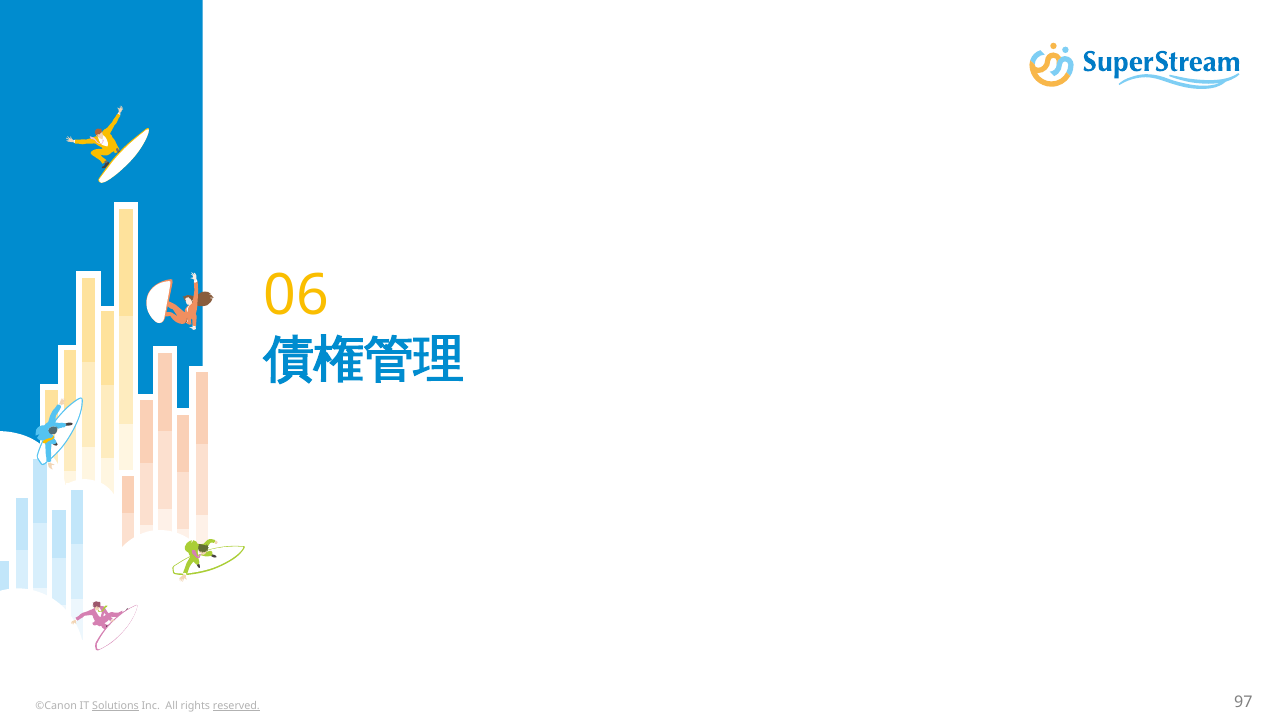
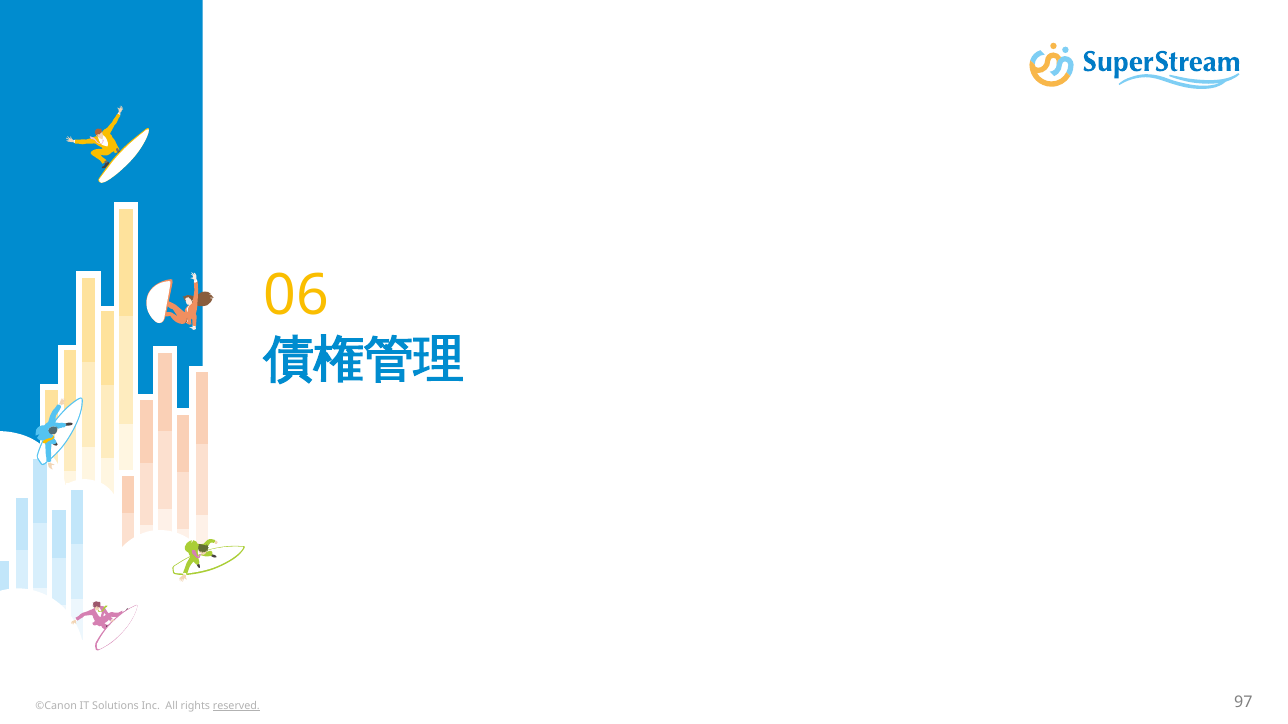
Solutions underline: present -> none (116, 706)
